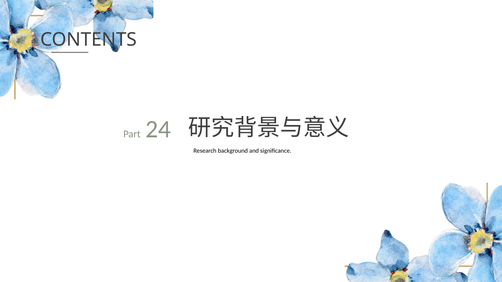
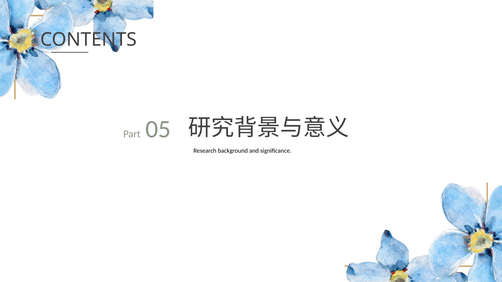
24: 24 -> 05 (158, 129)
